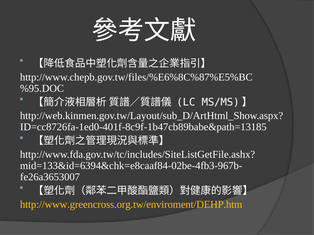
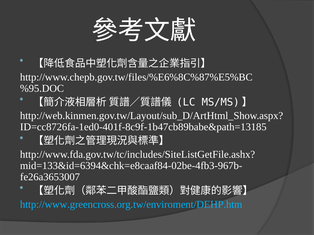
http://www.greencross.org.tw/enviroment/DEHP.htm colour: yellow -> light blue (131, 205)
